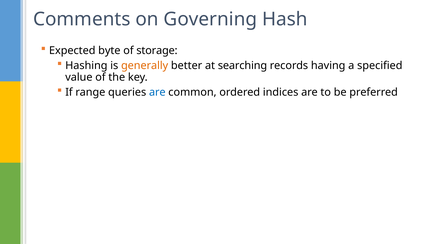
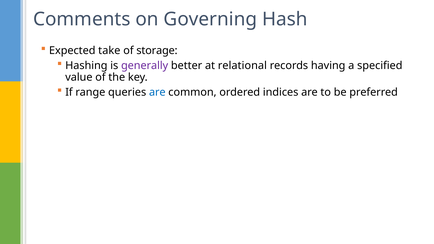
byte: byte -> take (109, 51)
generally colour: orange -> purple (145, 66)
searching: searching -> relational (242, 66)
